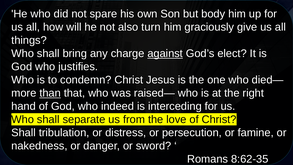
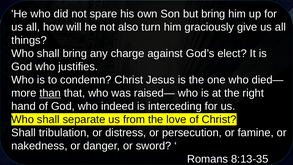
but body: body -> bring (213, 14)
against underline: present -> none (165, 53)
8:62-35: 8:62-35 -> 8:13-35 (250, 159)
